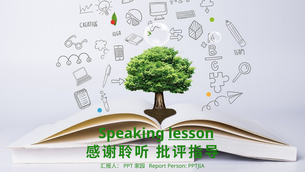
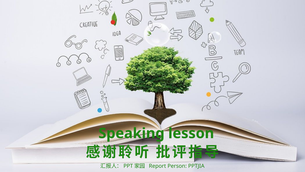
lesson underline: present -> none (191, 133)
